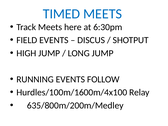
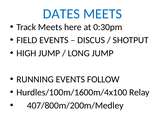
TIMED: TIMED -> DATES (61, 14)
6:30pm: 6:30pm -> 0:30pm (108, 27)
635/800m/200m/Medley: 635/800m/200m/Medley -> 407/800m/200m/Medley (75, 105)
